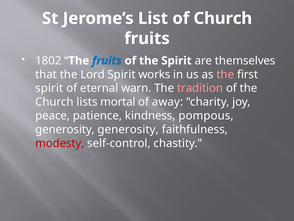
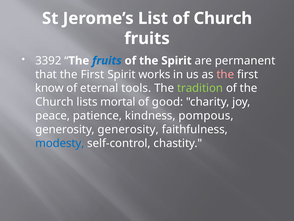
1802: 1802 -> 3392 (48, 61)
themselves: themselves -> permanent (245, 61)
that the Lord: Lord -> First (92, 74)
spirit: spirit -> know (49, 88)
warn: warn -> tools (136, 88)
tradition colour: pink -> light green (200, 88)
away: away -> good (168, 102)
modesty colour: red -> blue (60, 143)
